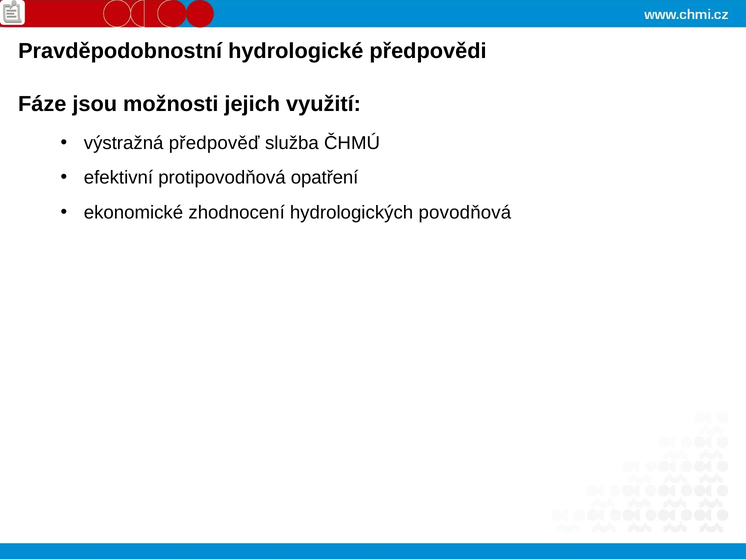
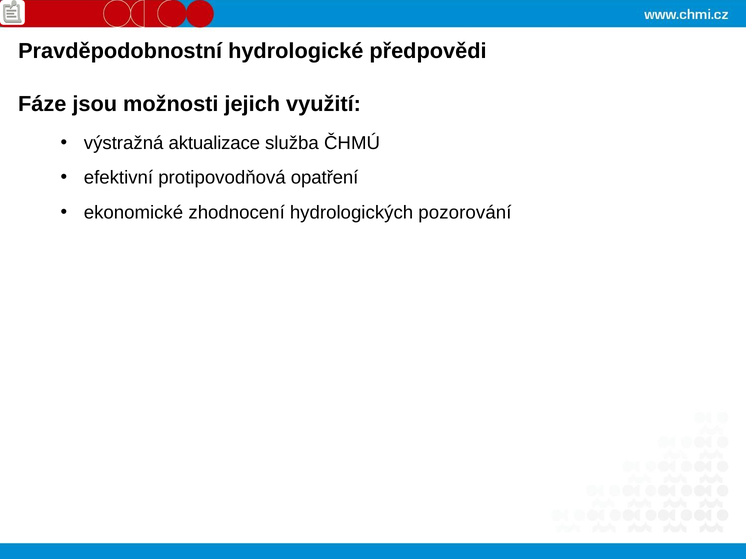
předpověď: předpověď -> aktualizace (214, 143)
povodňová: povodňová -> pozorování (465, 213)
